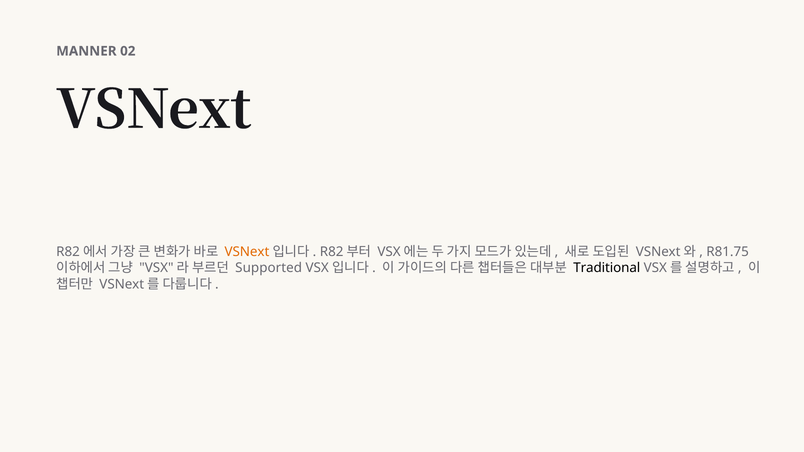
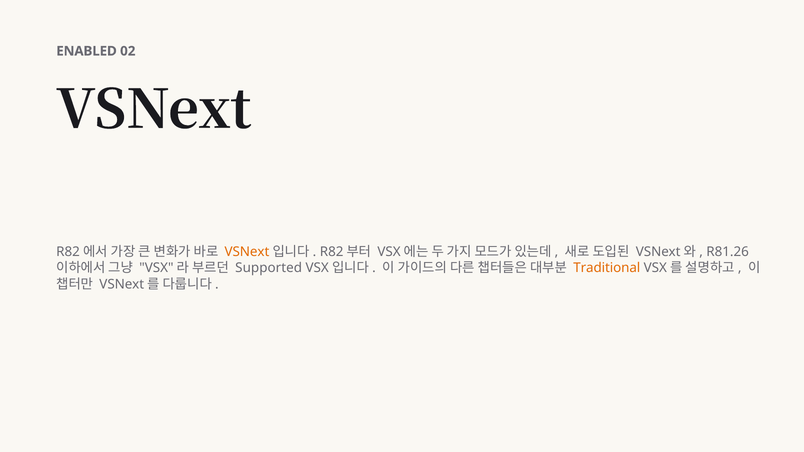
MANNER: MANNER -> ENABLED (86, 51)
R81.75: R81.75 -> R81.26 (728, 252)
Traditional colour: black -> orange (607, 268)
